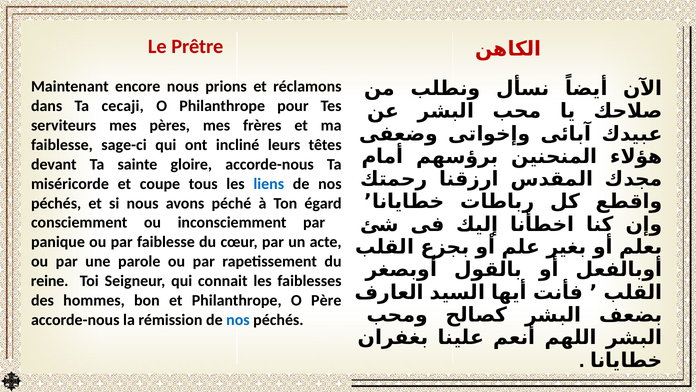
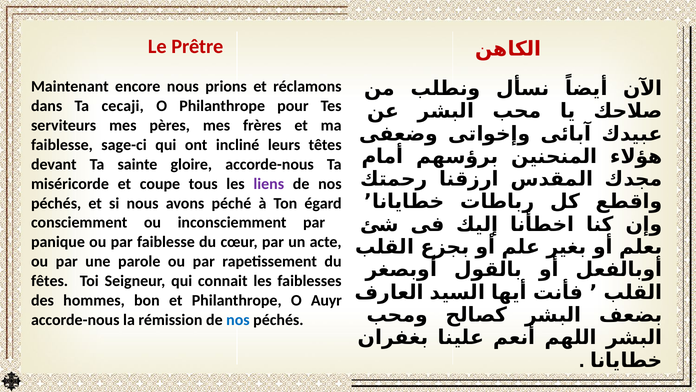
liens colour: blue -> purple (269, 184)
reine: reine -> fêtes (50, 281)
Père: Père -> Auyr (326, 300)
